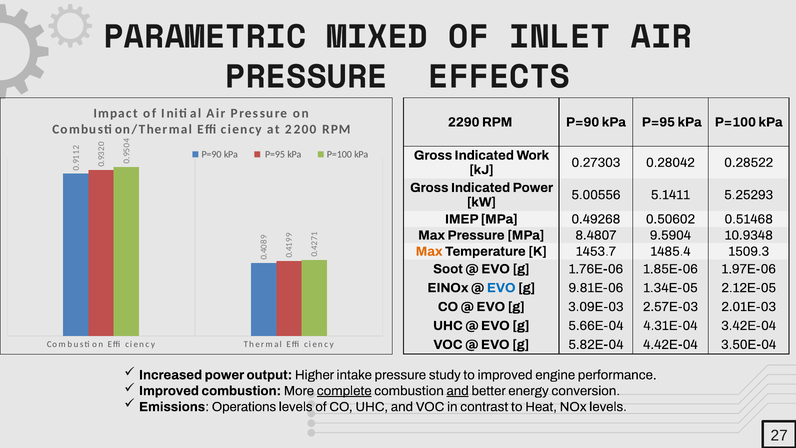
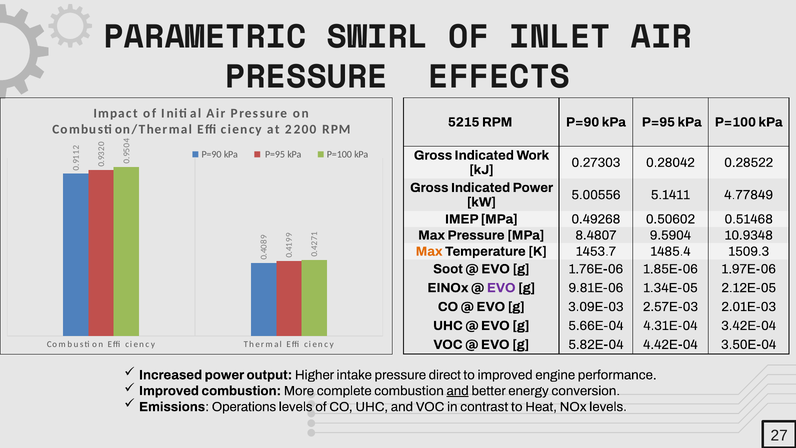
MIXED: MIXED -> SWIRL (377, 37)
2290: 2290 -> 5215 (464, 122)
5.25293: 5.25293 -> 4.77849 (749, 195)
EVO colour: blue -> purple (501, 288)
study: study -> direct (445, 375)
complete underline: present -> none (344, 391)
